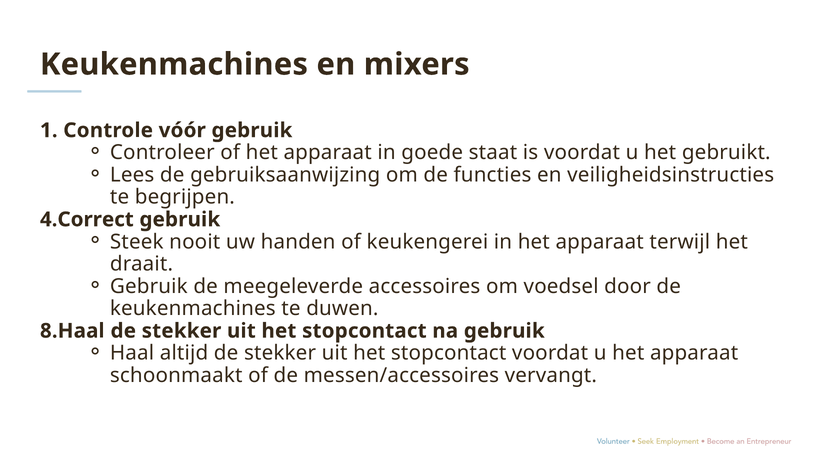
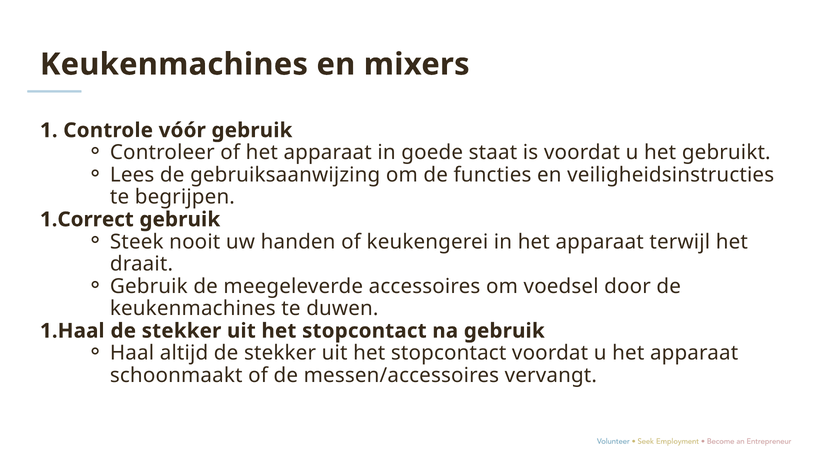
4.Correct: 4.Correct -> 1.Correct (87, 219)
8.Haal: 8.Haal -> 1.Haal (72, 331)
